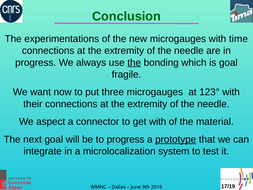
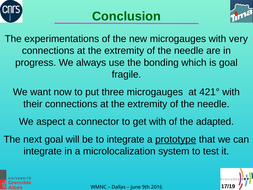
time: time -> very (238, 39)
the underline: present -> none (134, 62)
123°: 123° -> 421° (209, 92)
material: material -> adapted (215, 122)
to progress: progress -> integrate (126, 139)
